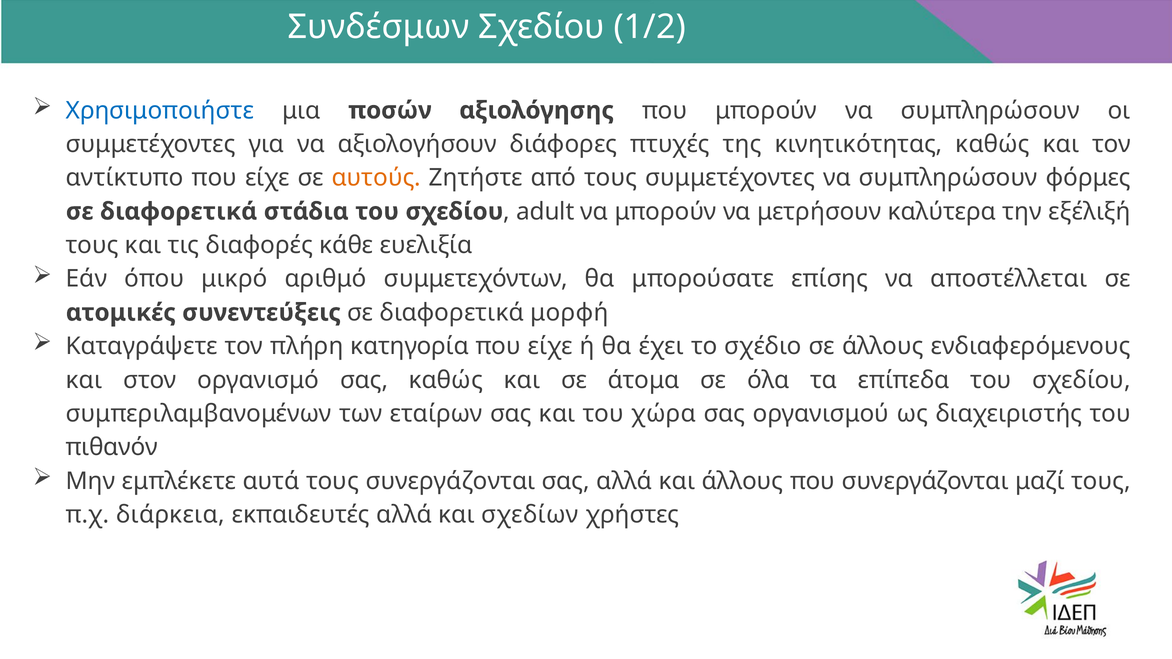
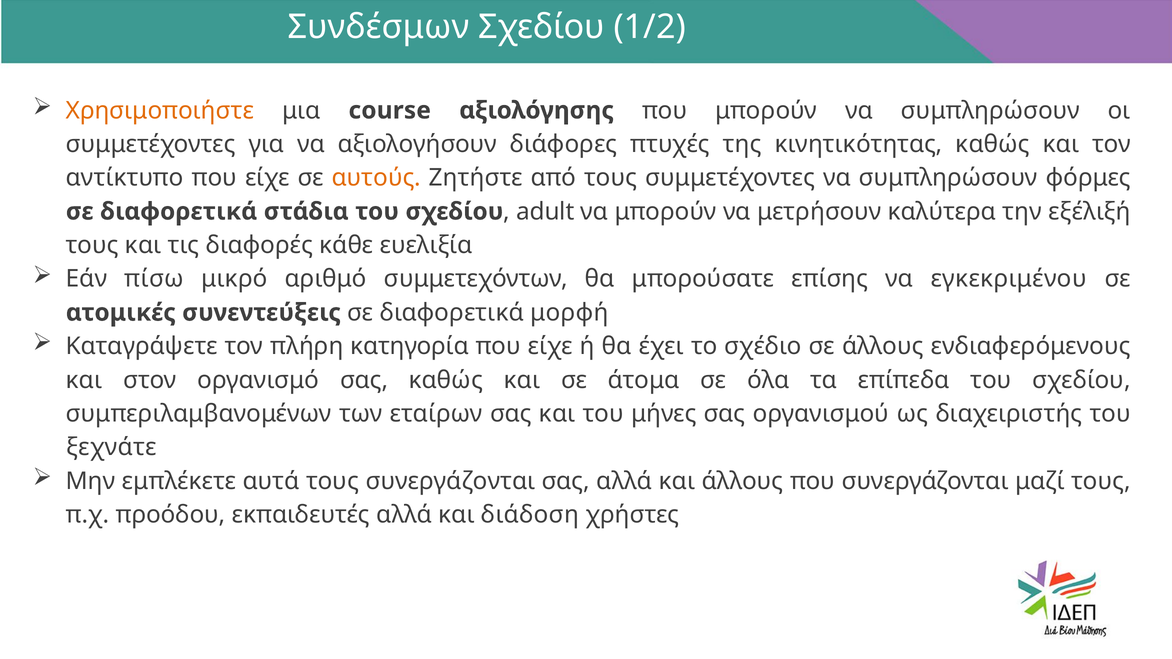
Χρησιμοποιήστε colour: blue -> orange (160, 110)
ποσών: ποσών -> course (390, 110)
όπου: όπου -> πίσω (154, 279)
αποστέλλεται: αποστέλλεται -> εγκεκριμένου (1009, 279)
χώρα: χώρα -> μήνες (664, 414)
πιθανόν: πιθανόν -> ξεχνάτε (112, 448)
διάρκεια: διάρκεια -> προόδου (171, 515)
σχεδίων: σχεδίων -> διάδοση (530, 515)
